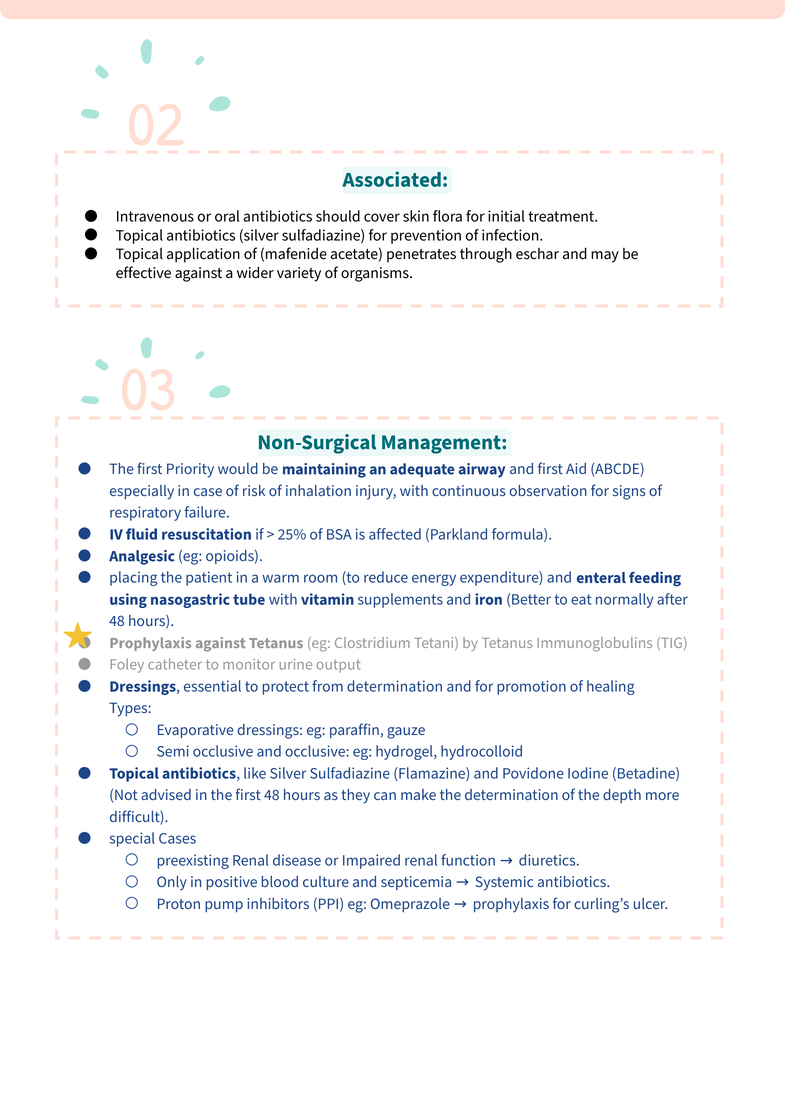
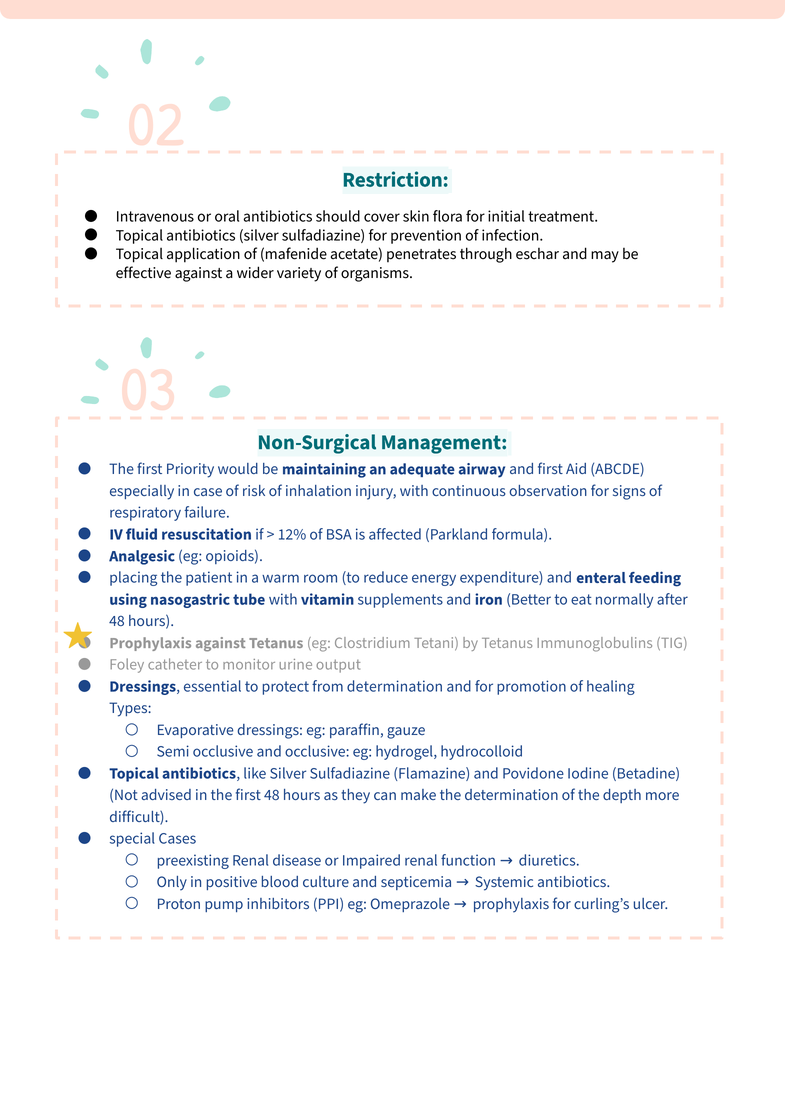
Associated: Associated -> Restriction (395, 180)
25%: 25% -> 12% (292, 535)
